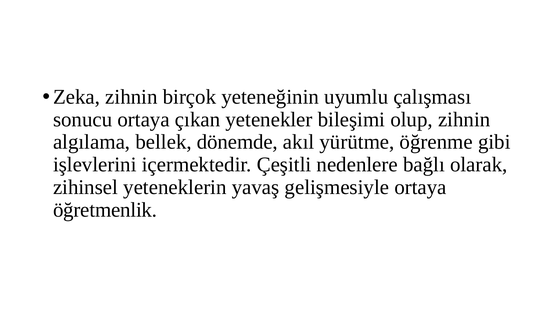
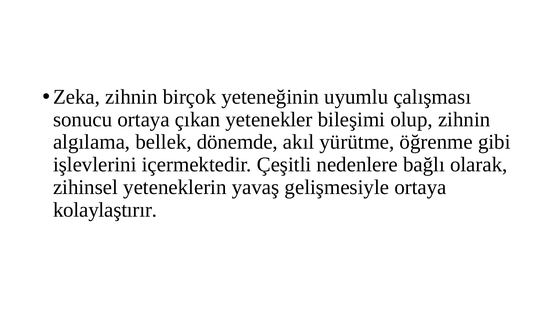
öğretmenlik: öğretmenlik -> kolaylaştırır (105, 210)
